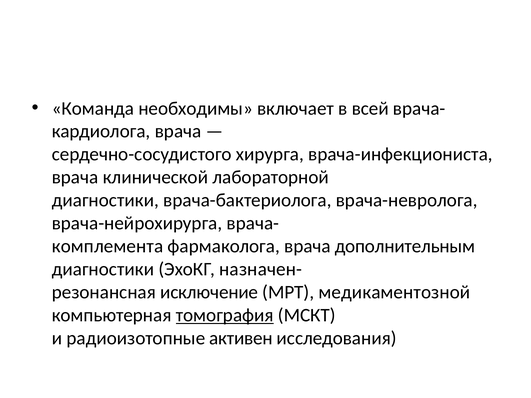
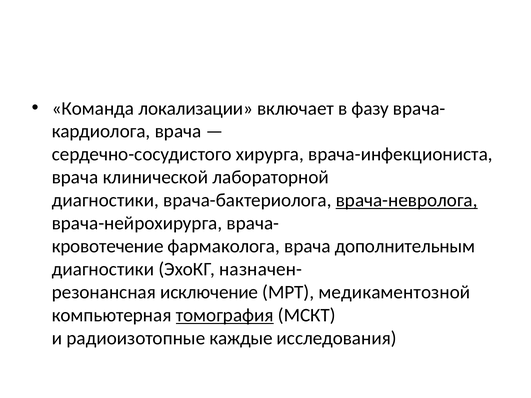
необходимы: необходимы -> локализации (196, 108)
всей: всей -> фазу (370, 108)
врача-невролога underline: none -> present (407, 200)
комплемента: комплемента -> кровотечение (108, 246)
активен: активен -> каждые (241, 338)
